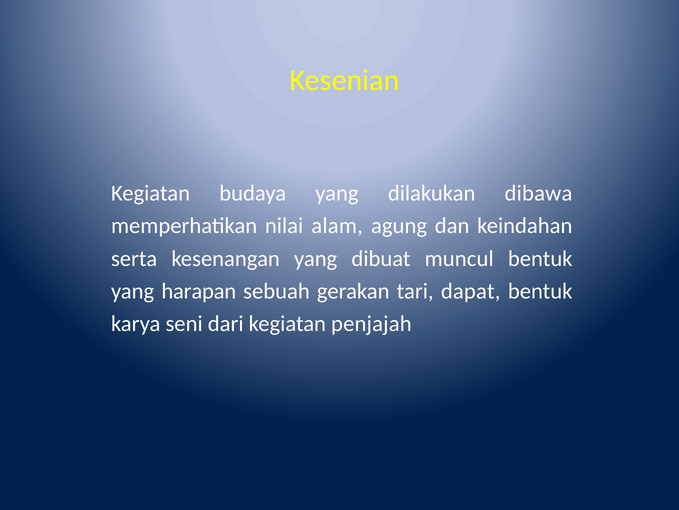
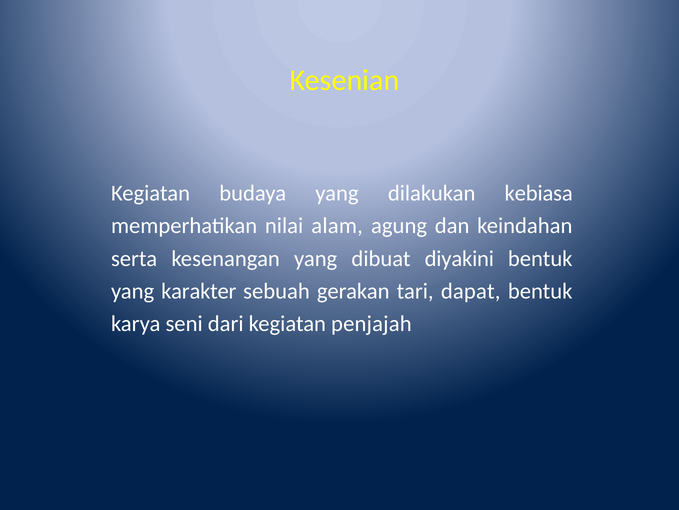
dibawa: dibawa -> kebiasa (539, 193)
muncul: muncul -> diyakini (459, 258)
harapan: harapan -> karakter (199, 291)
